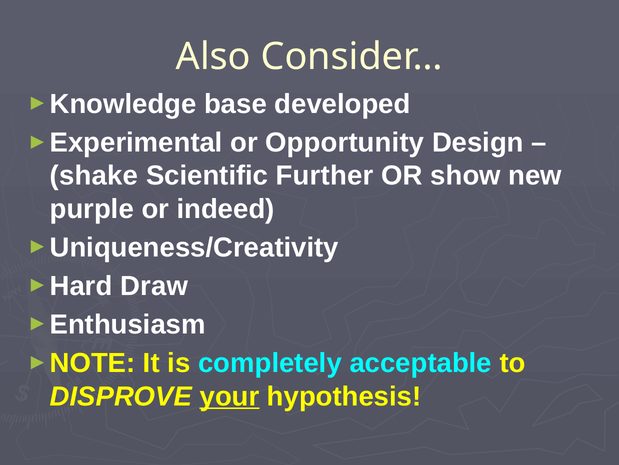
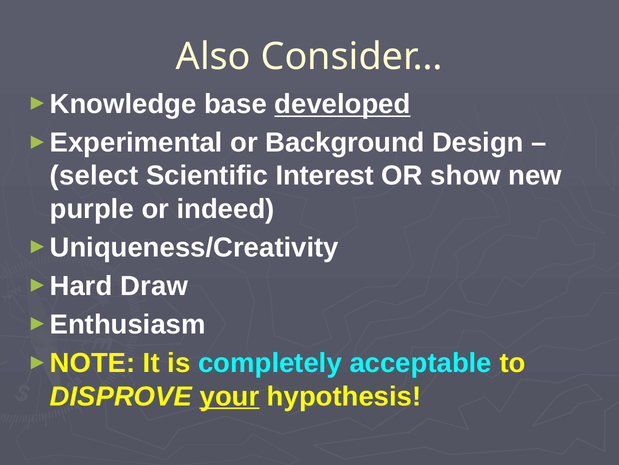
developed underline: none -> present (343, 104)
Opportunity: Opportunity -> Background (345, 143)
shake: shake -> select (94, 176)
Further: Further -> Interest (325, 176)
